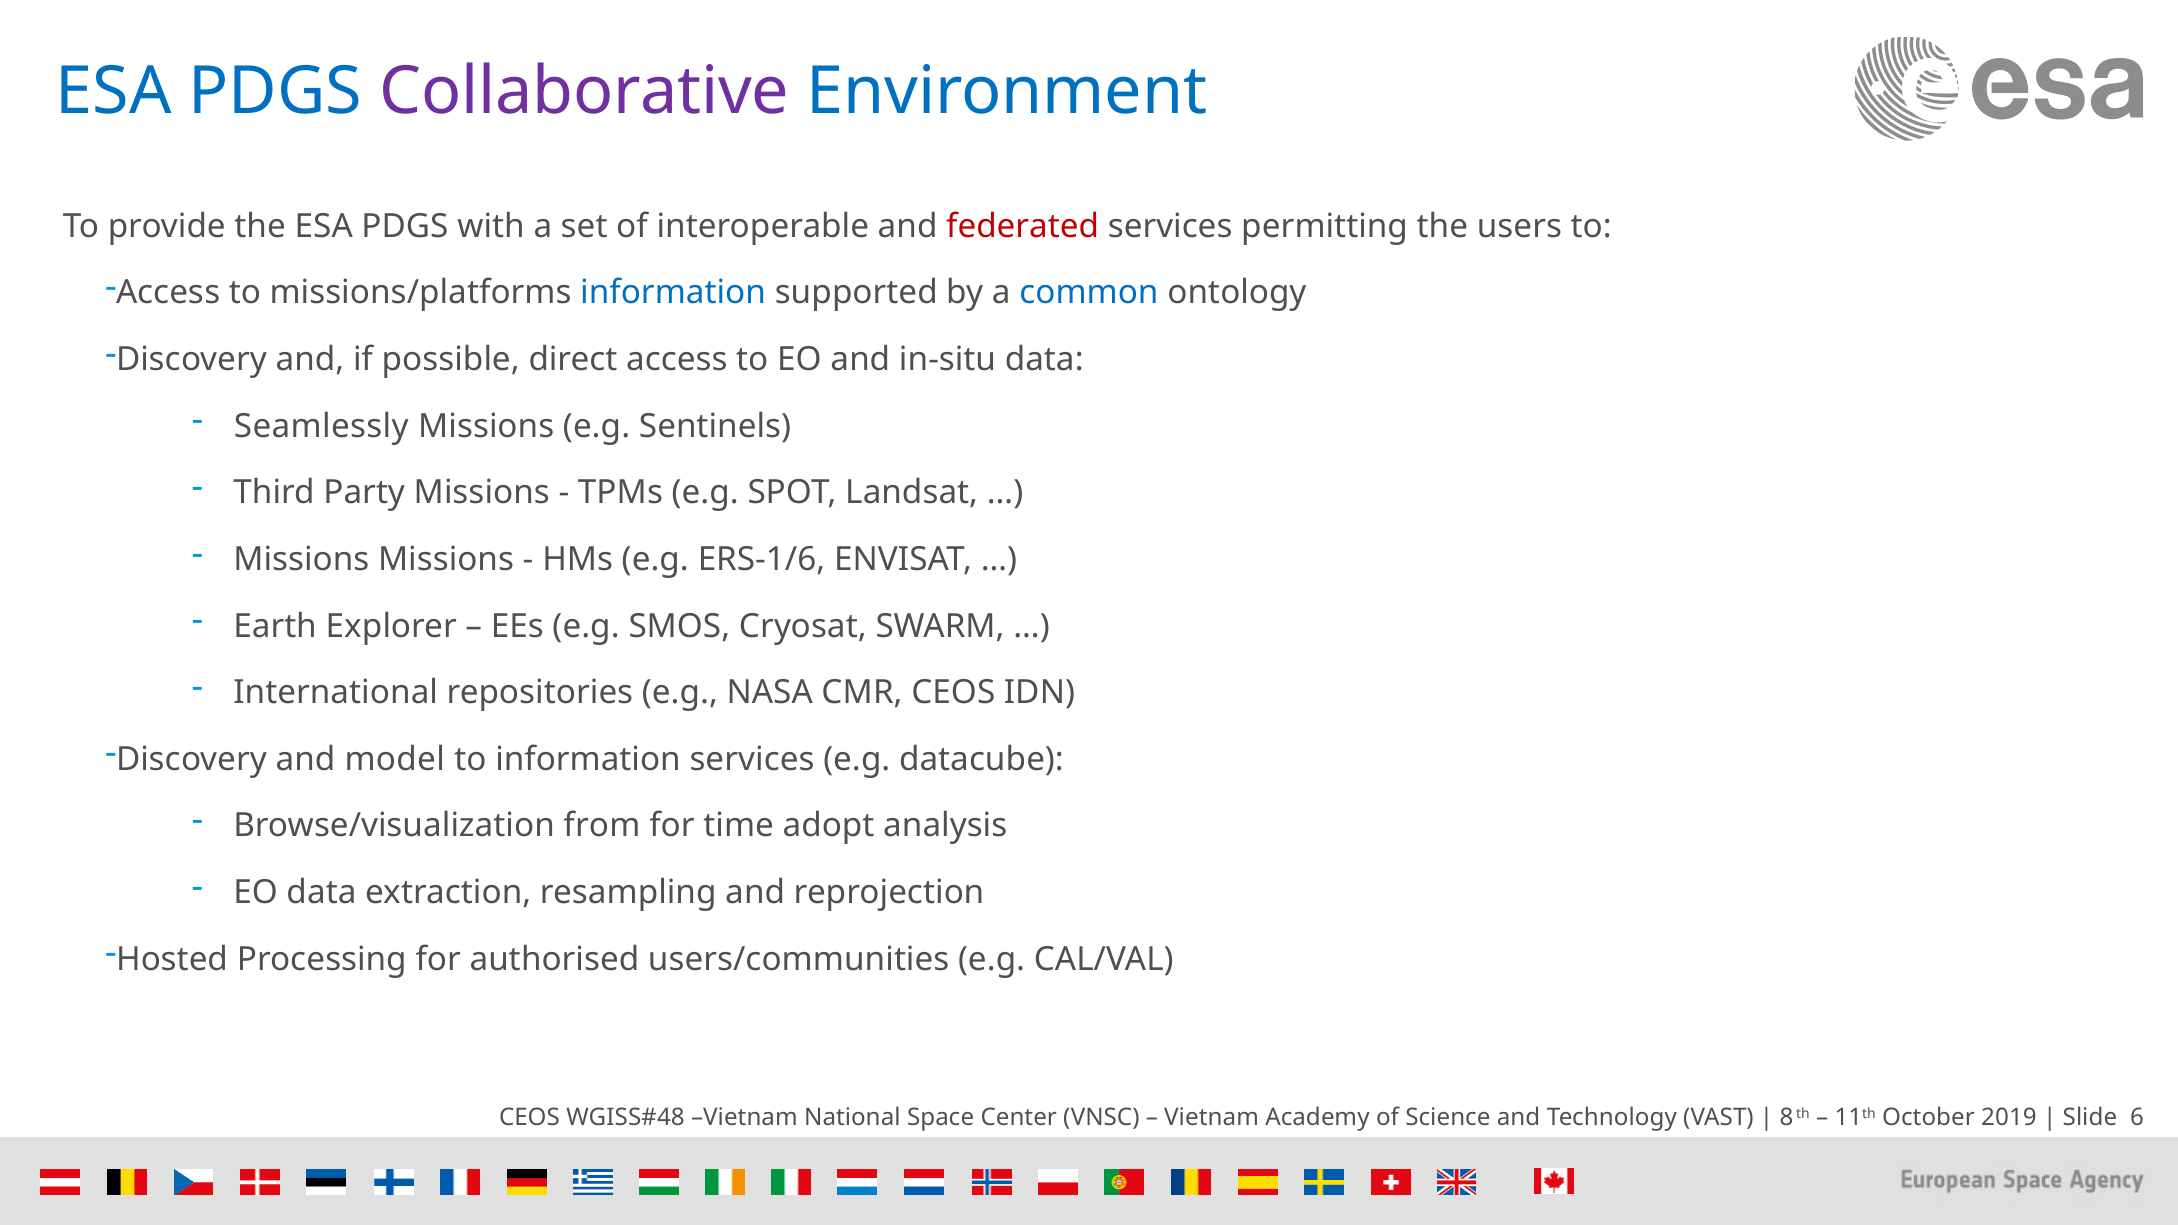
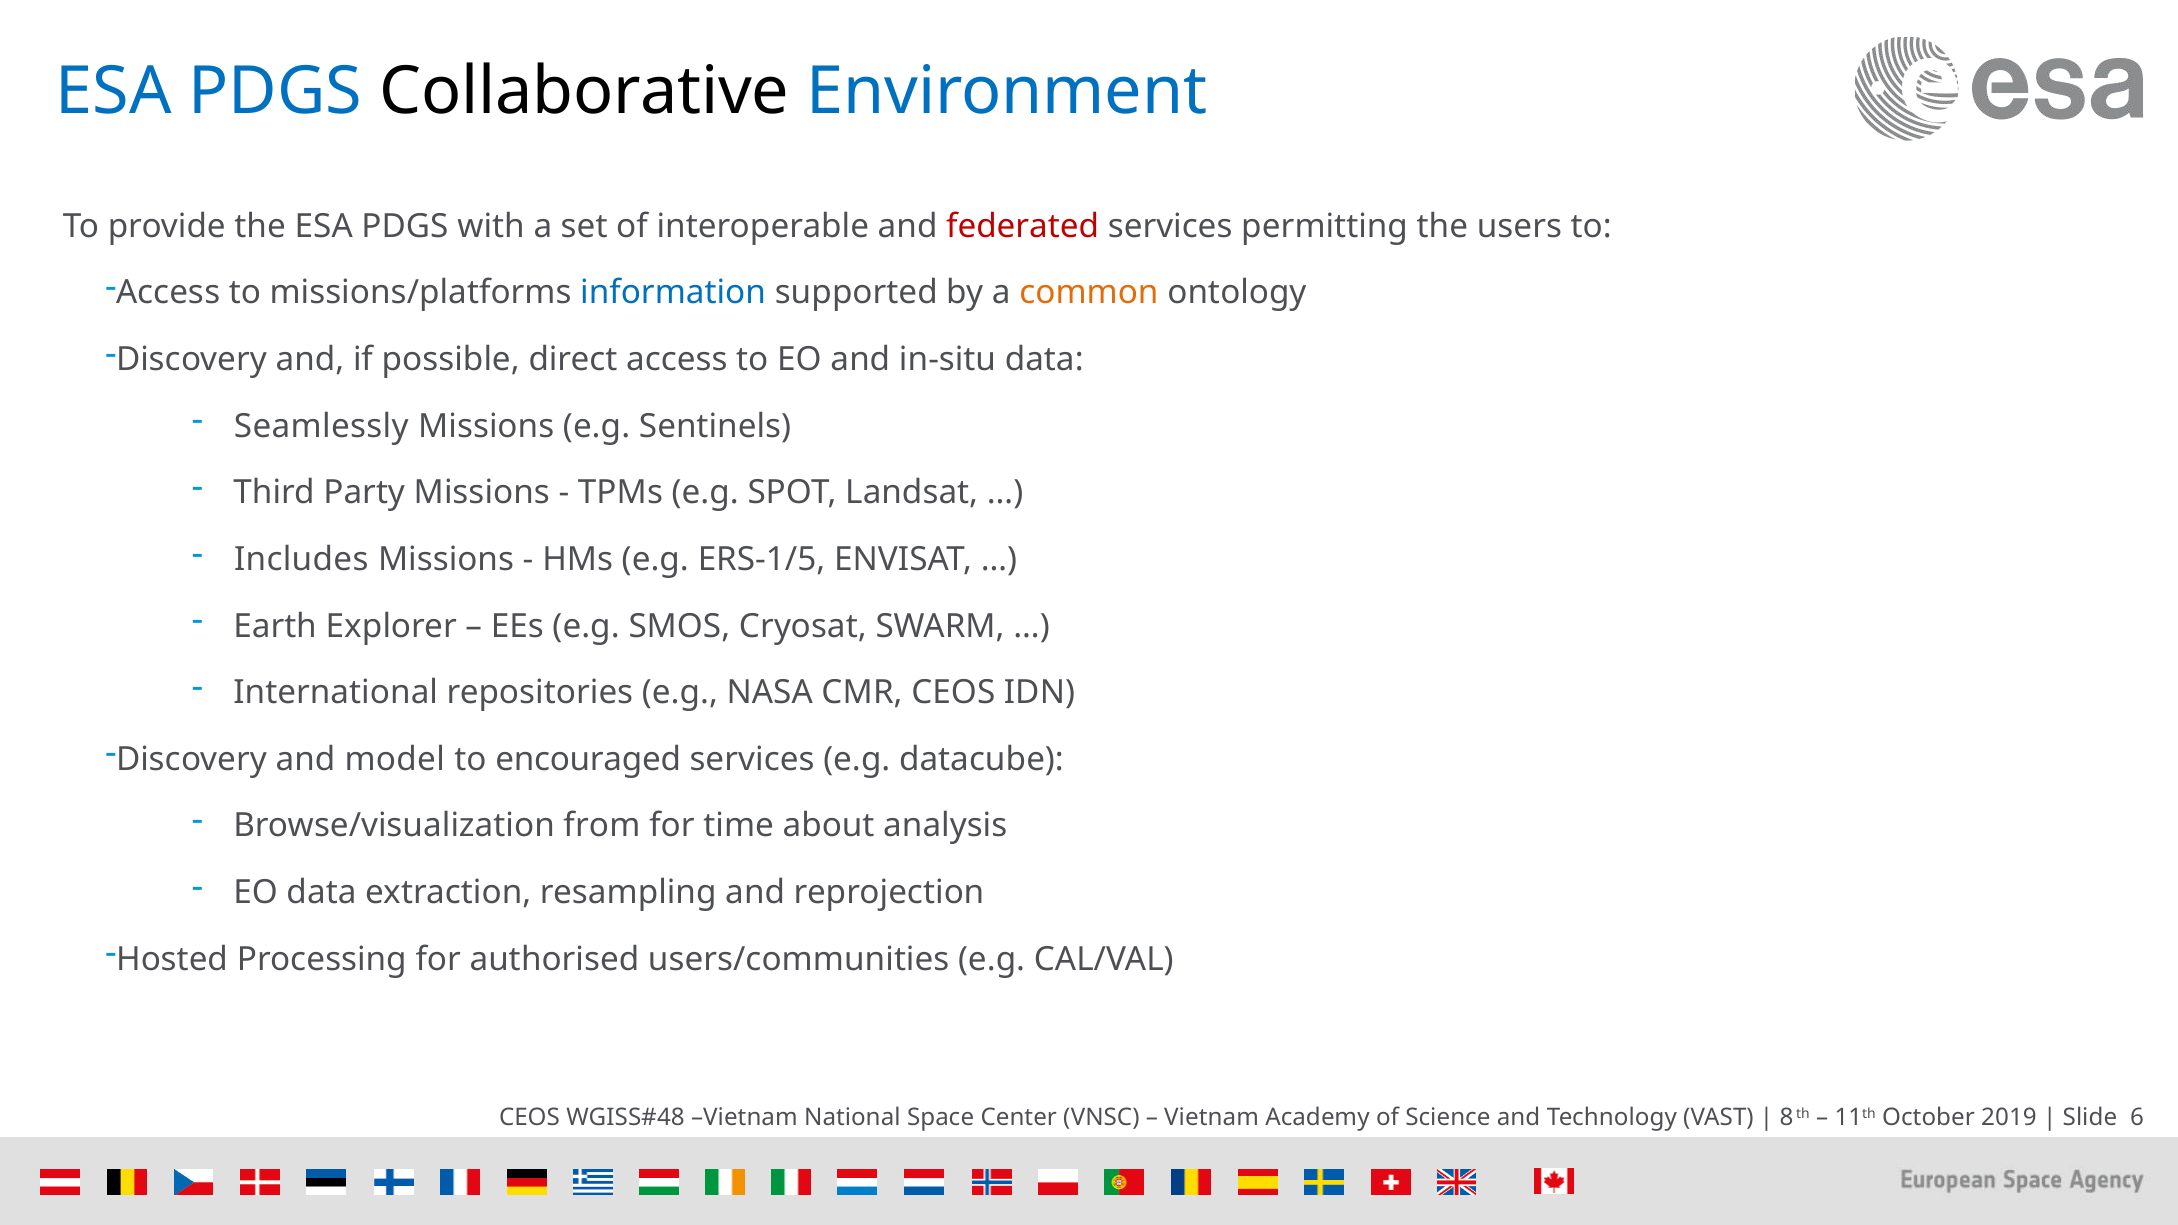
Collaborative colour: purple -> black (584, 91)
common colour: blue -> orange (1089, 293)
Missions: Missions -> Includes (301, 560)
ERS-1/6: ERS-1/6 -> ERS-1/5 (761, 560)
to information: information -> encouraged (588, 759)
adopt: adopt -> about (829, 826)
